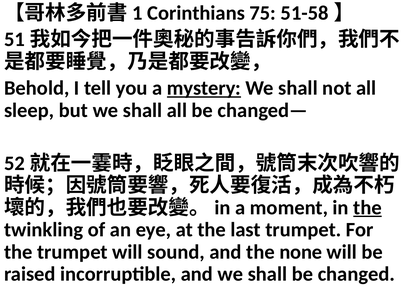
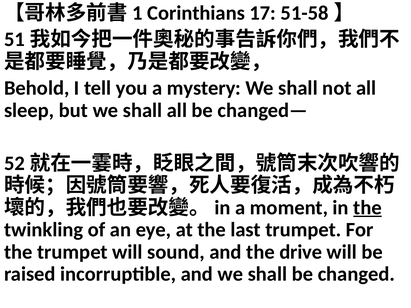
75: 75 -> 17 (263, 13)
mystery underline: present -> none (204, 88)
none: none -> drive (301, 252)
